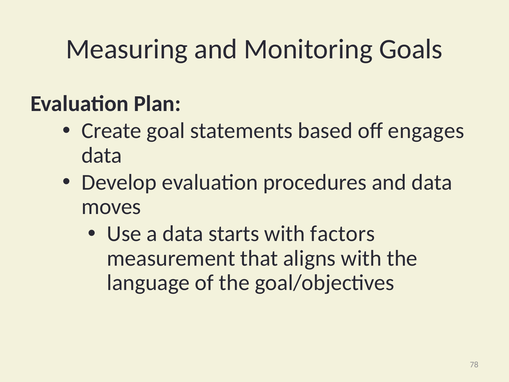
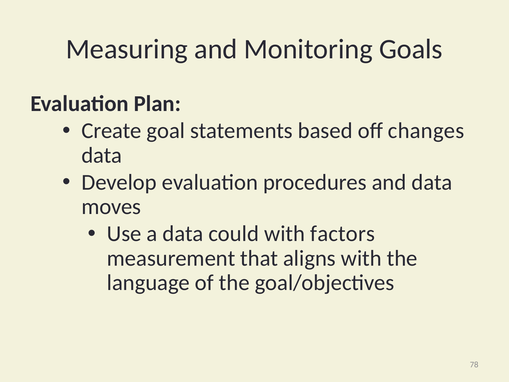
engages: engages -> changes (426, 131)
starts: starts -> could (234, 234)
